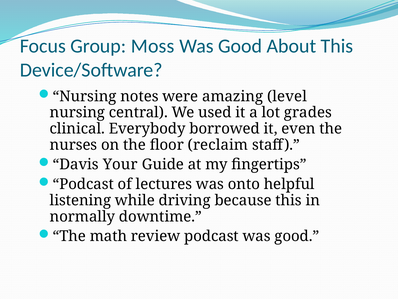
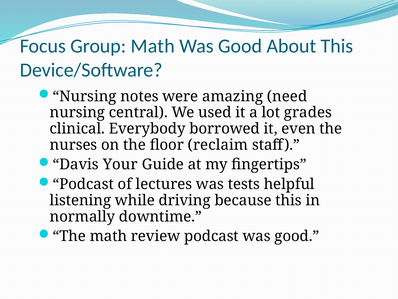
Group Moss: Moss -> Math (153, 46)
level: level -> need (287, 96)
onto: onto -> tests (244, 184)
